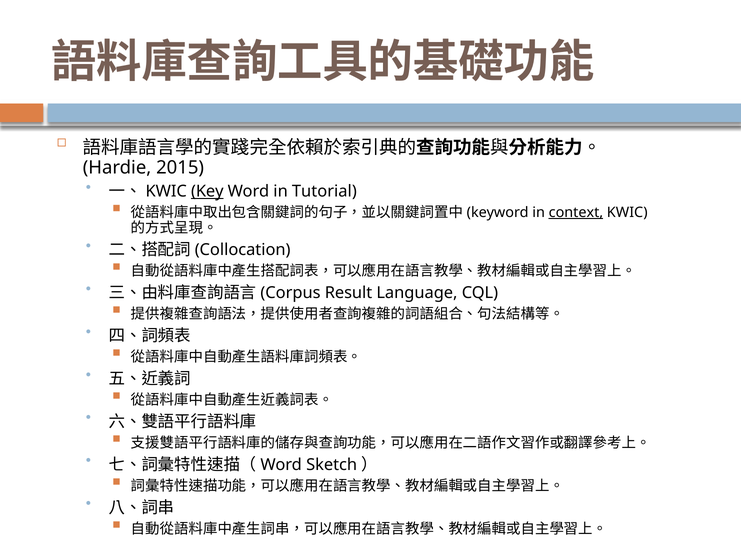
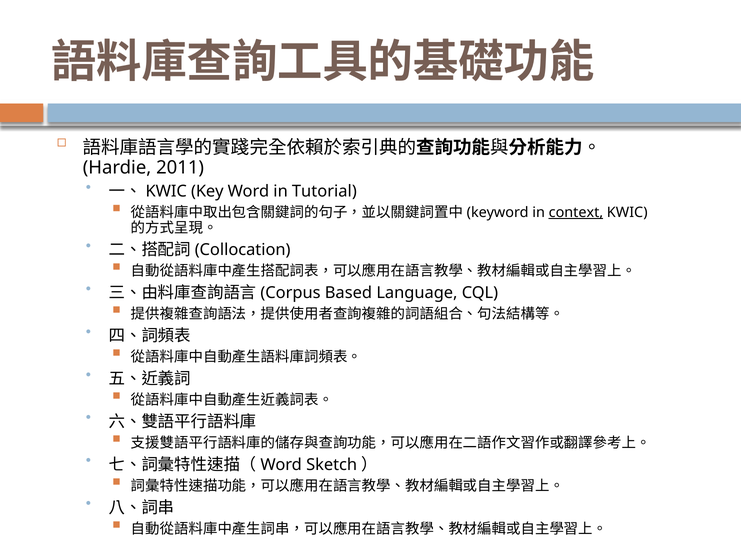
2015: 2015 -> 2011 (180, 168)
Key underline: present -> none (207, 192)
Result: Result -> Based (348, 293)
